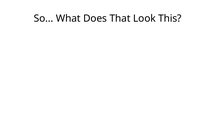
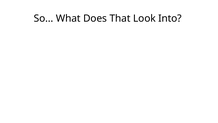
This: This -> Into (170, 18)
